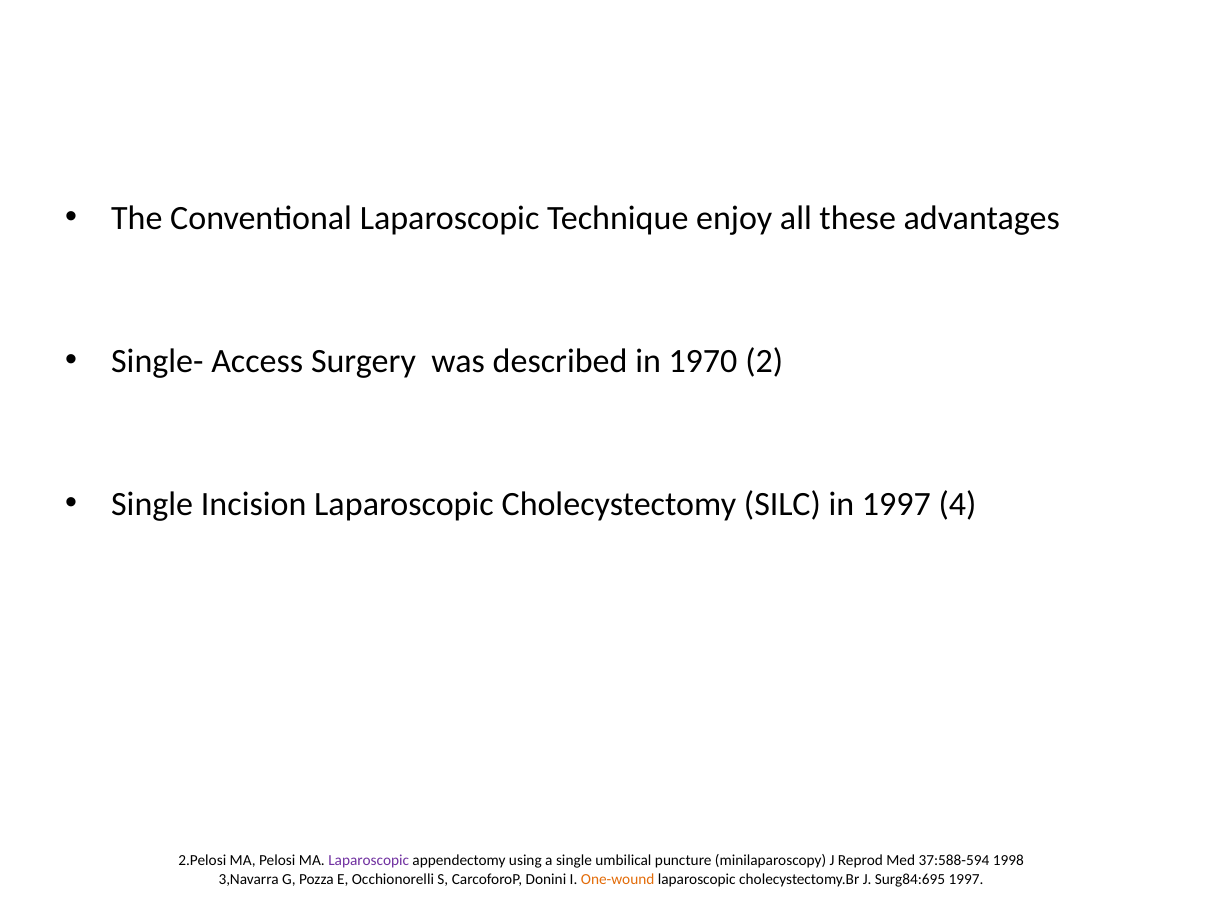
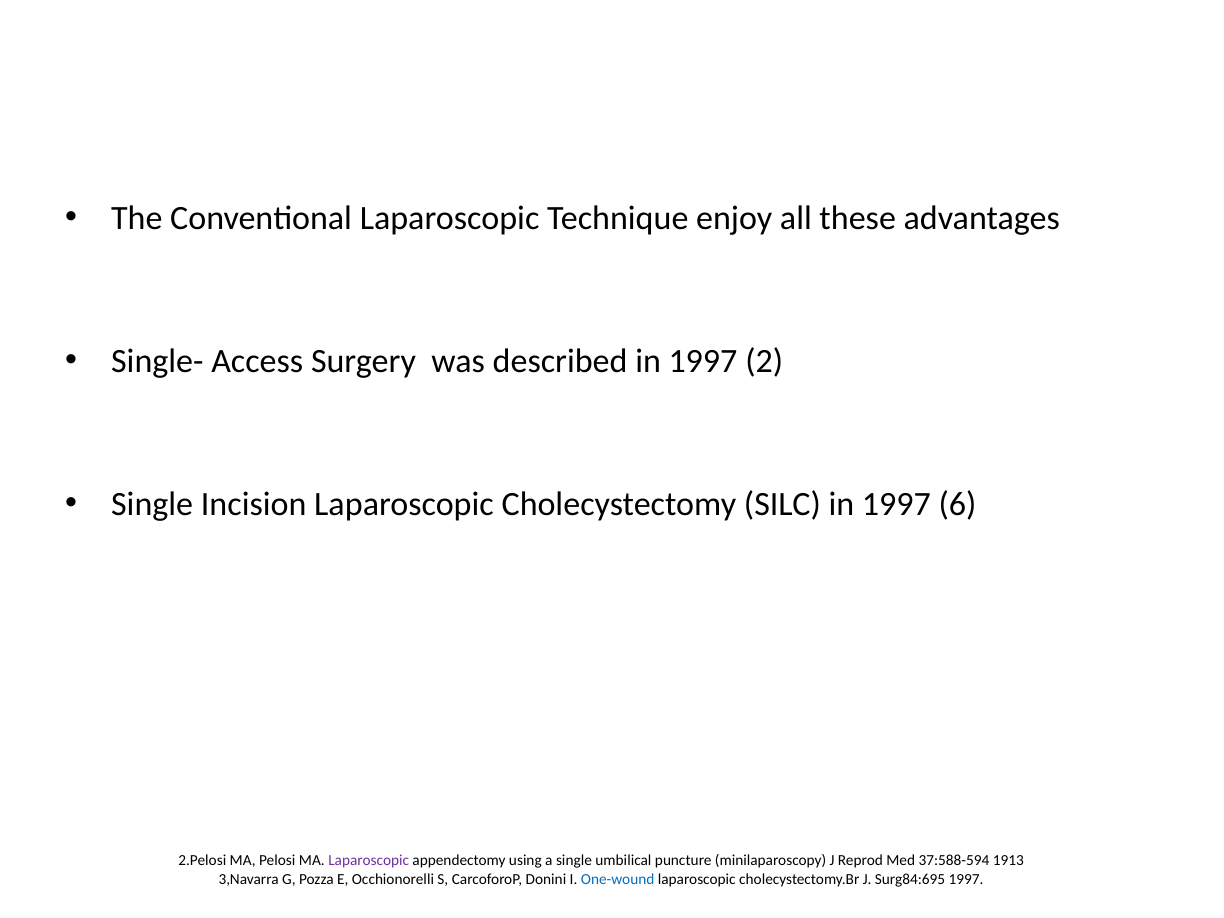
described in 1970: 1970 -> 1997 (703, 361)
4: 4 -> 6 (958, 504)
1998: 1998 -> 1913 (1008, 861)
One-wound colour: orange -> blue (618, 879)
